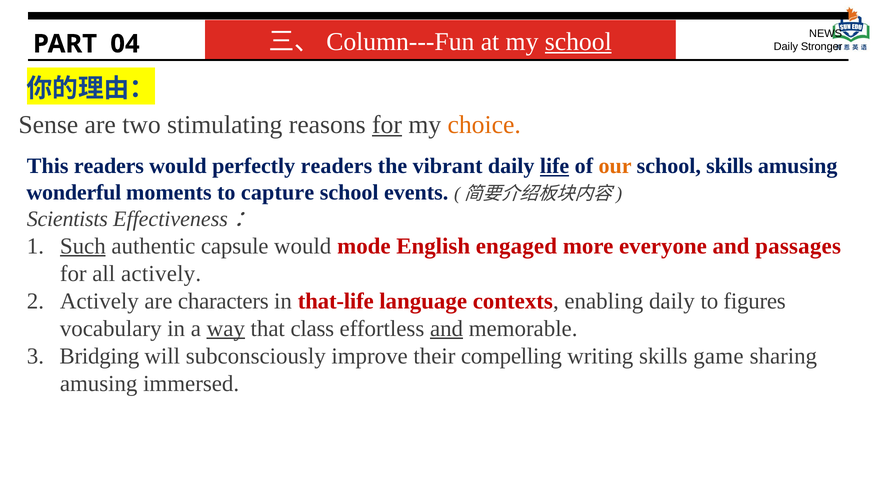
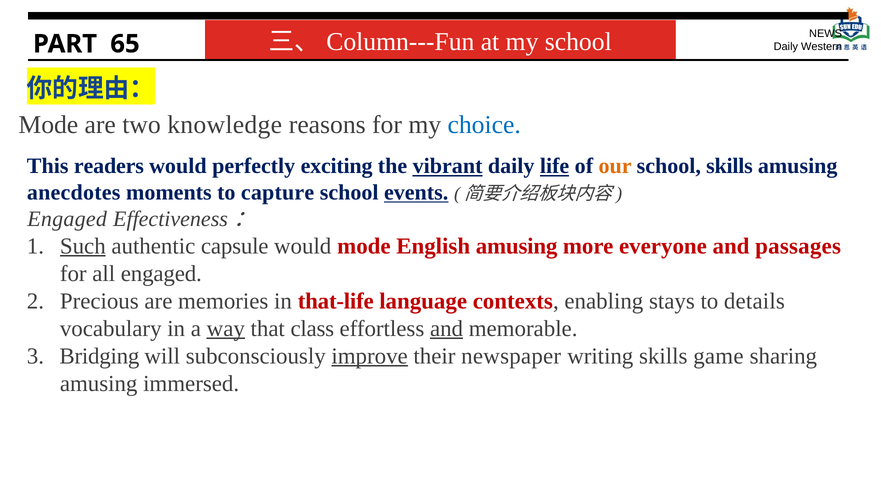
school underline: present -> none (578, 42)
04: 04 -> 65 (125, 44)
Stronger: Stronger -> Western (822, 47)
Sense: Sense -> Mode (48, 125)
stimulating: stimulating -> knowledge (225, 125)
for underline: present -> none (387, 125)
choice colour: orange -> blue (484, 125)
perfectly readers: readers -> exciting (337, 166)
vibrant underline: none -> present (448, 166)
wonderful: wonderful -> anecdotes (74, 193)
events underline: none -> present (416, 193)
Scientists: Scientists -> Engaged (67, 219)
English engaged: engaged -> amusing (517, 246)
all actively: actively -> engaged (161, 274)
Actively: Actively -> Precious (99, 301)
characters: characters -> memories (223, 301)
enabling daily: daily -> stays (672, 301)
figures: figures -> details (754, 301)
improve underline: none -> present (370, 356)
compelling: compelling -> newspaper (511, 356)
